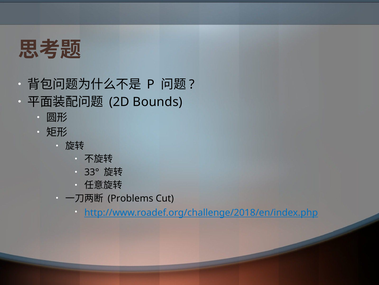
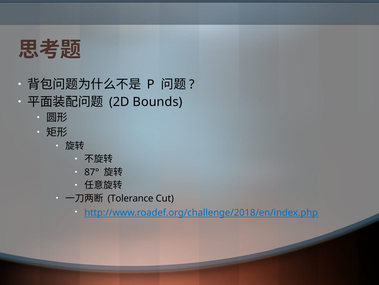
33°: 33° -> 87° (92, 172)
Problems: Problems -> Tolerance (131, 198)
